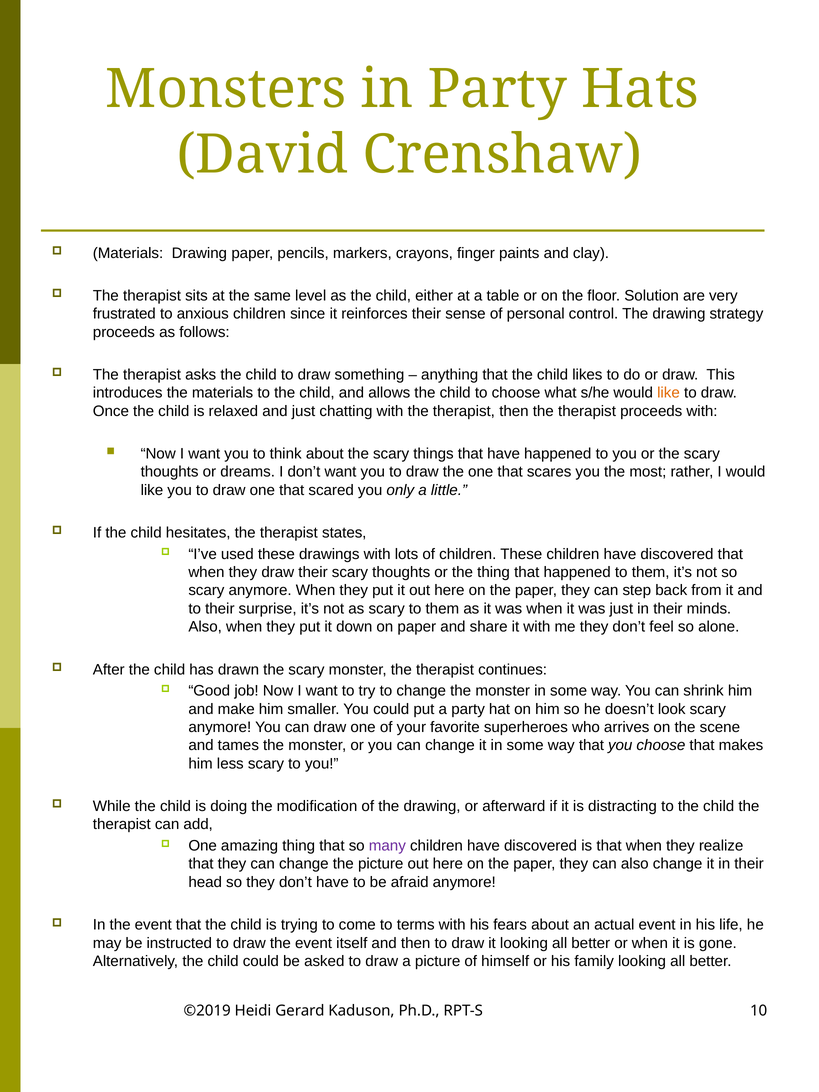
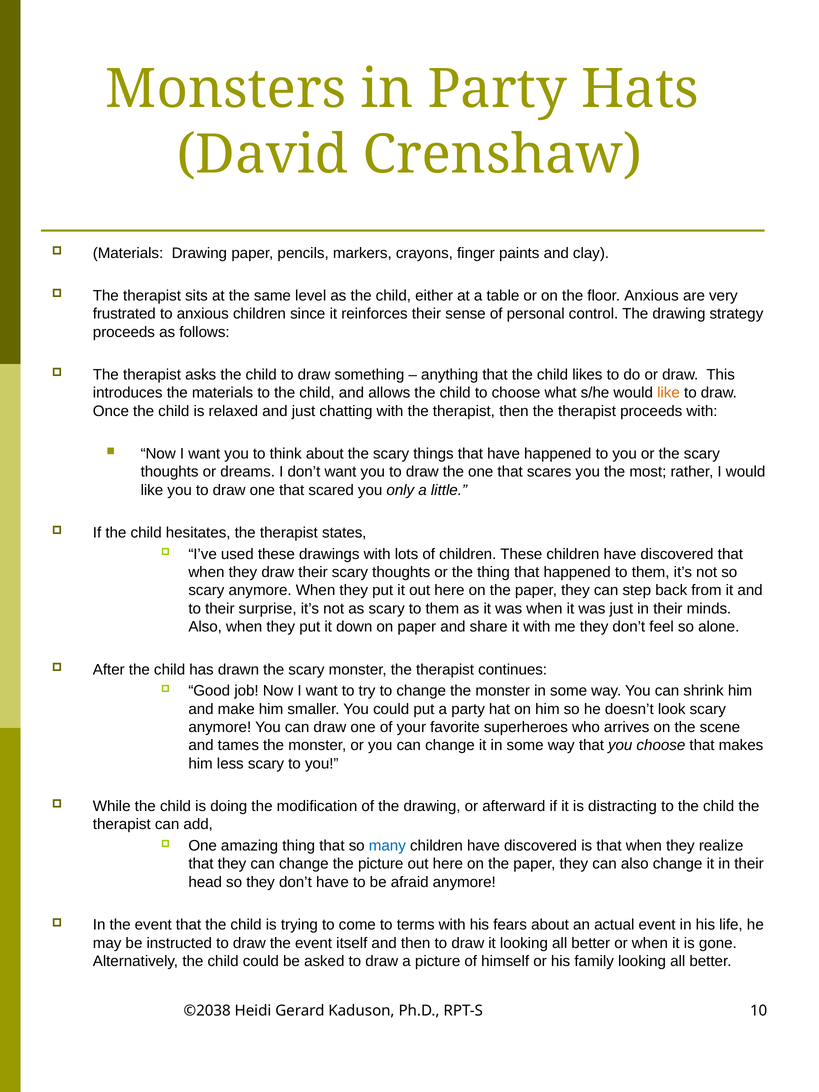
floor Solution: Solution -> Anxious (652, 296)
many colour: purple -> blue (387, 846)
©2019: ©2019 -> ©2038 (207, 1011)
